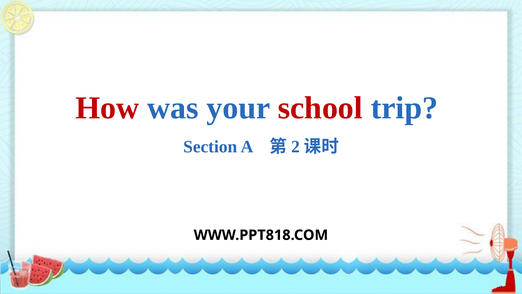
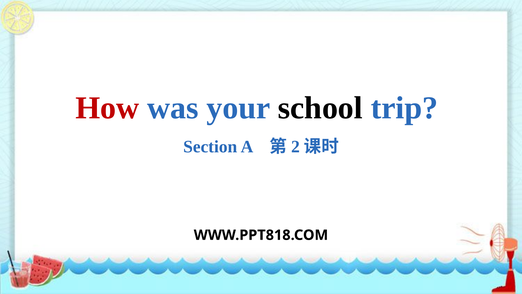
school colour: red -> black (320, 108)
